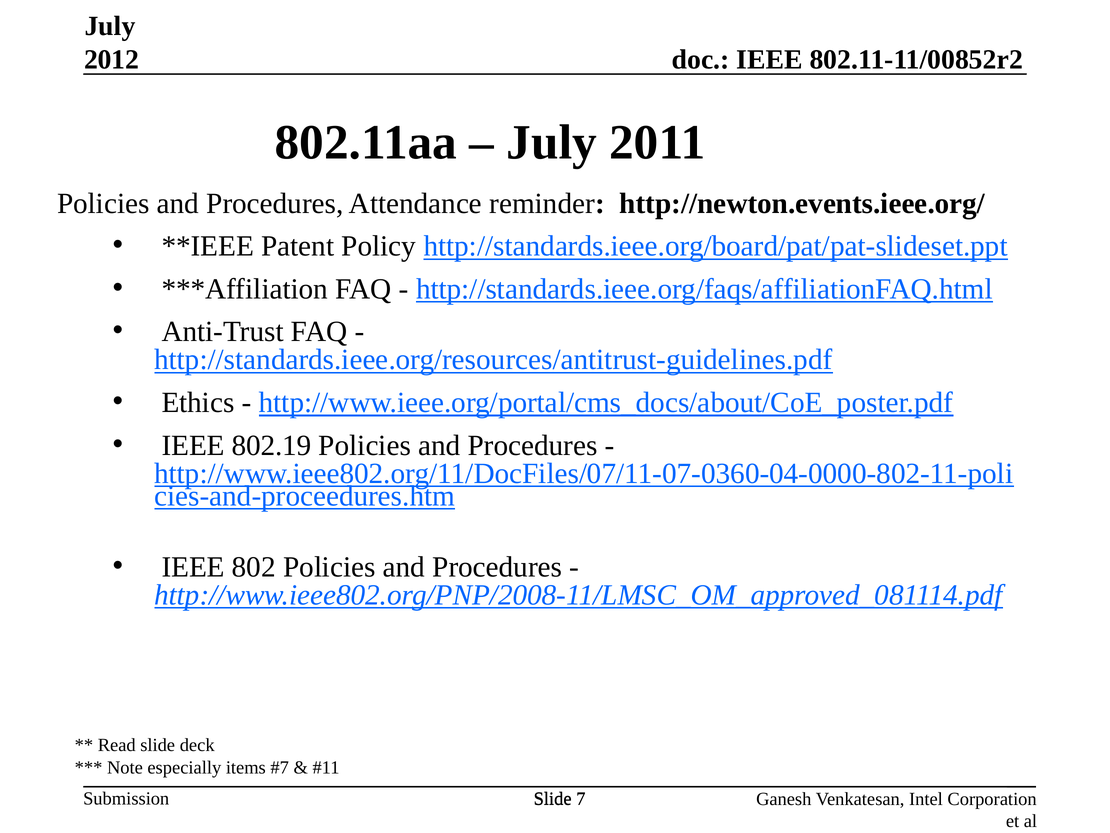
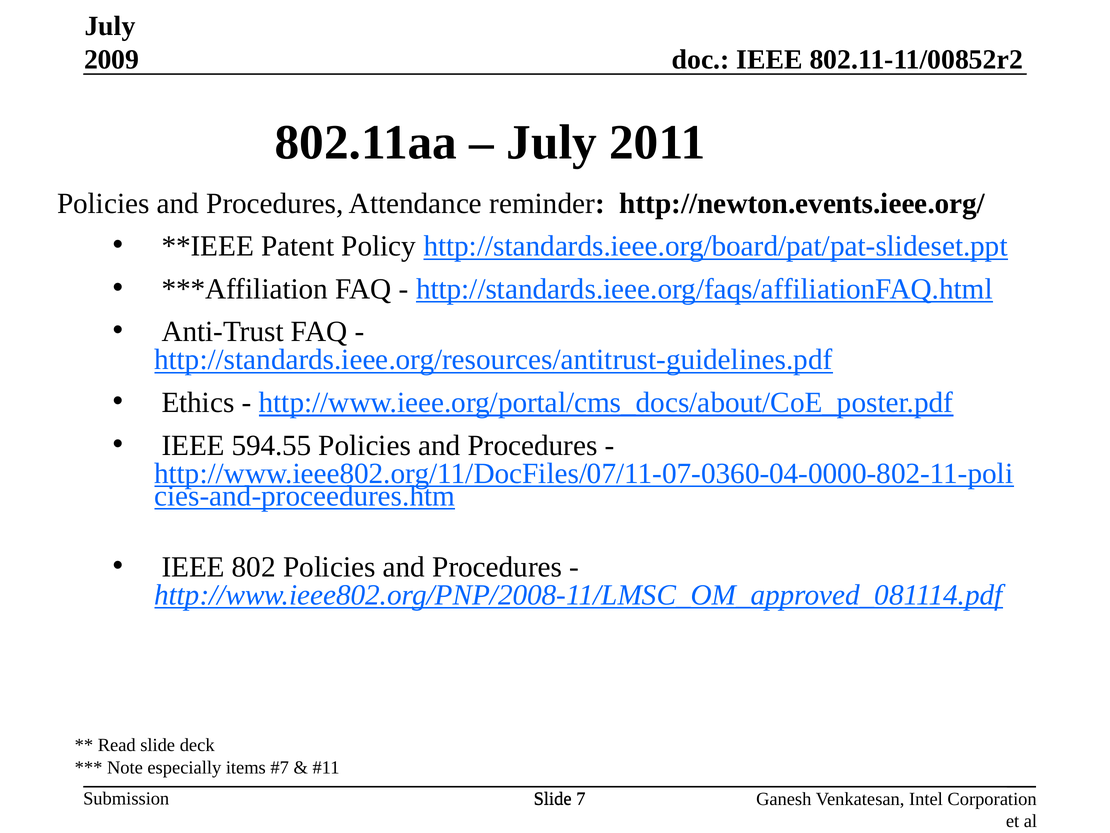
2012: 2012 -> 2009 (112, 59)
802.19: 802.19 -> 594.55 (272, 445)
